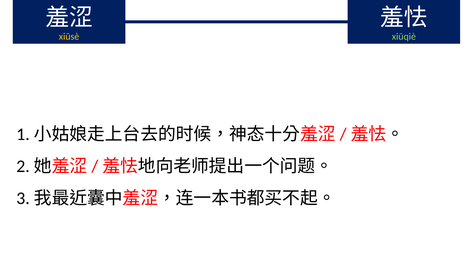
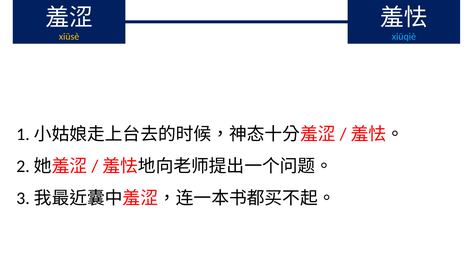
xiūqiè colour: light green -> light blue (404, 37)
